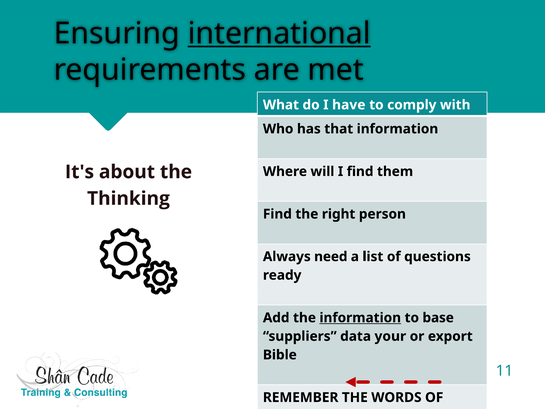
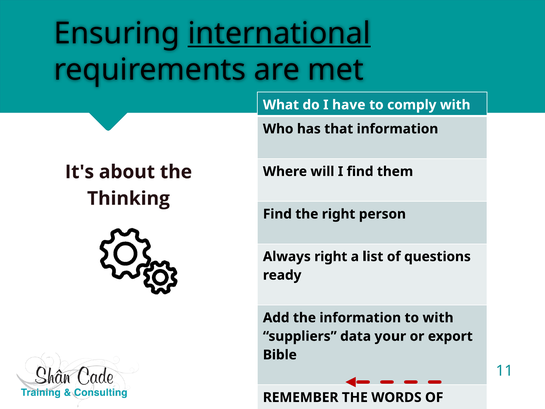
Always need: need -> right (331, 256)
information underline: present -> none (360, 318)
to base: base -> with (438, 318)
